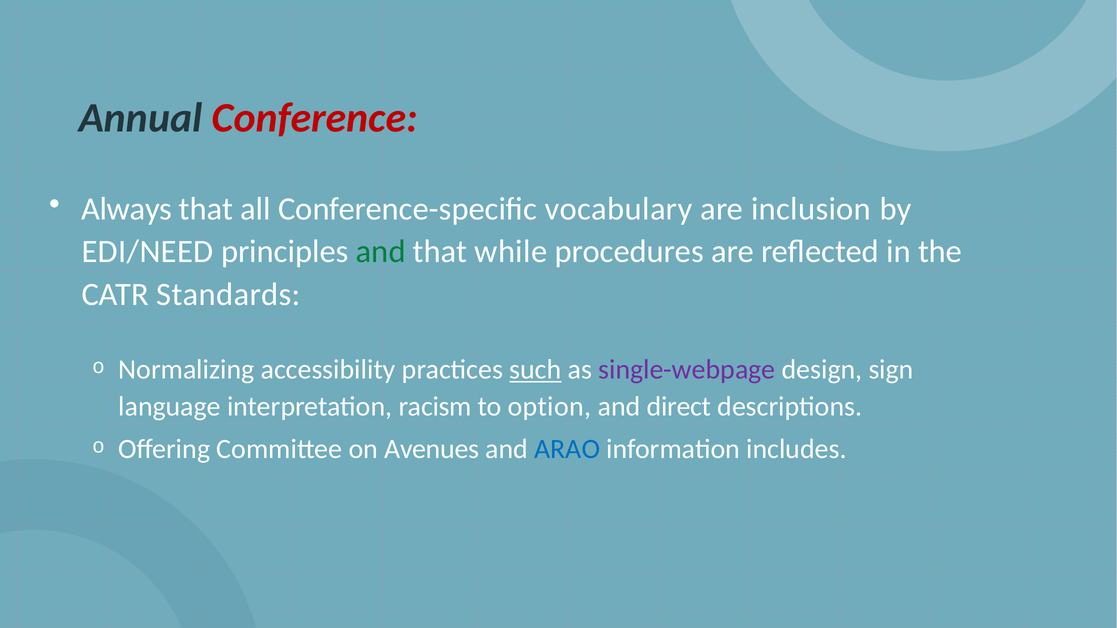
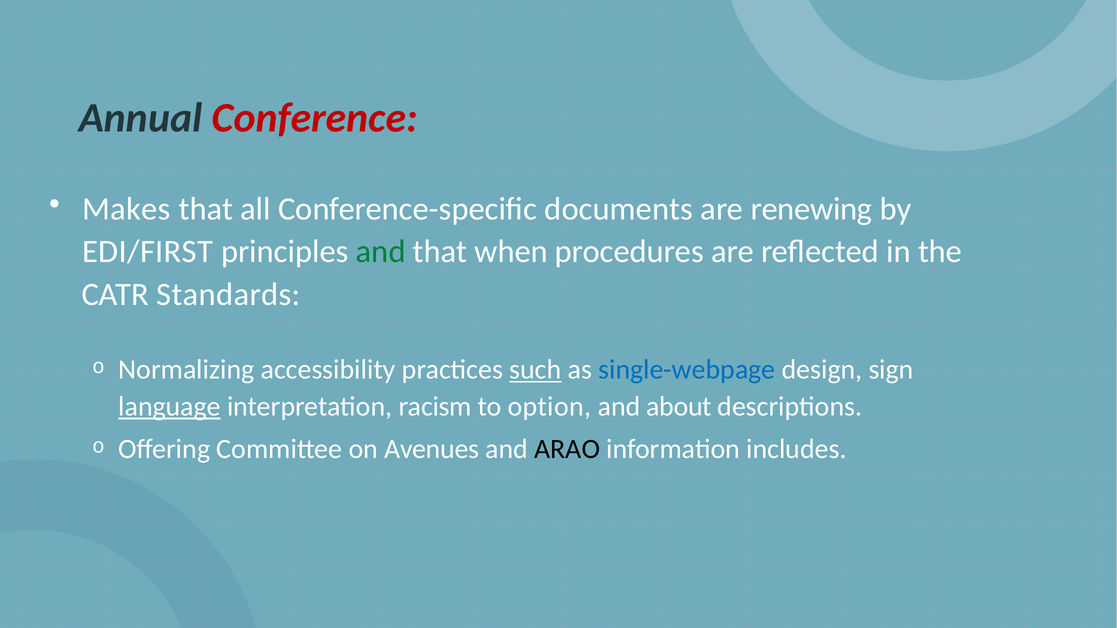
Always: Always -> Makes (126, 209)
vocabulary: vocabulary -> documents (619, 209)
inclusion: inclusion -> renewing (811, 209)
EDI/NEED: EDI/NEED -> EDI/FIRST (148, 252)
while: while -> when (511, 252)
single-webpage colour: purple -> blue (687, 370)
language underline: none -> present (170, 407)
direct: direct -> about (679, 407)
ARAO colour: blue -> black (567, 449)
